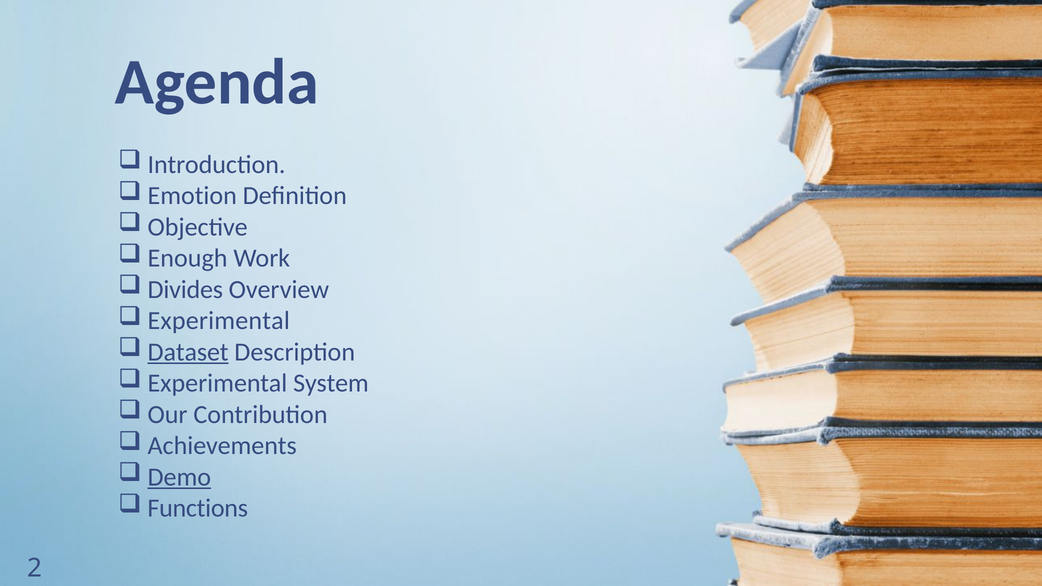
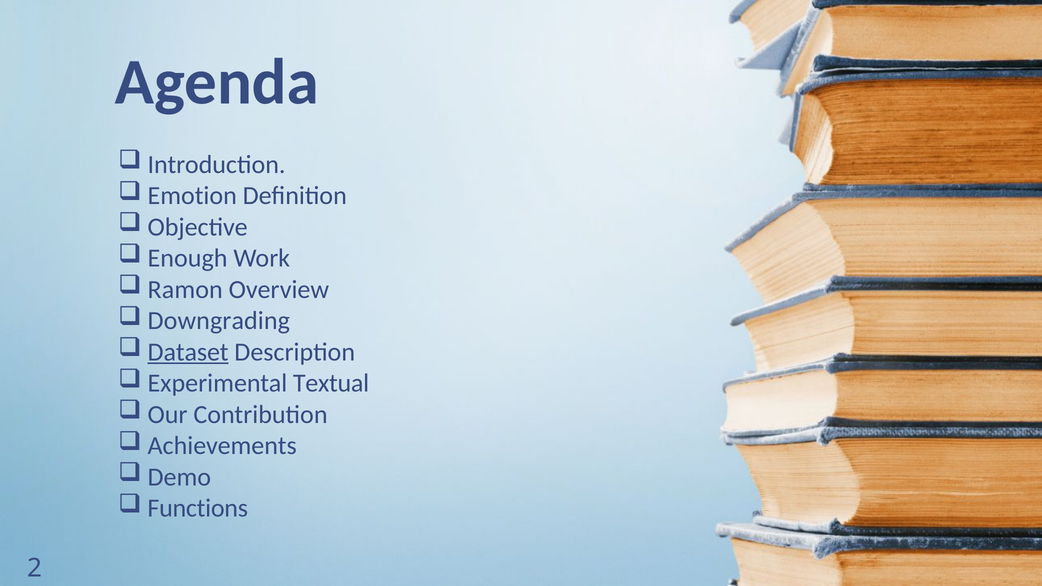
Divides: Divides -> Ramon (185, 290)
Experimental: Experimental -> Downgrading (219, 321)
System: System -> Textual (331, 383)
Demo underline: present -> none (179, 477)
